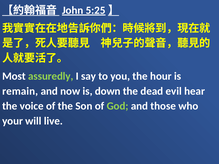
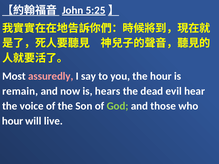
assuredly colour: light green -> pink (51, 76)
down: down -> hears (108, 91)
your: your -> hour (13, 121)
